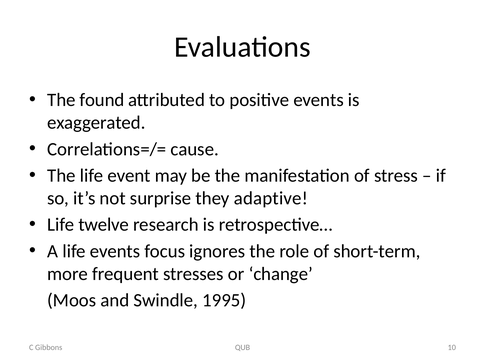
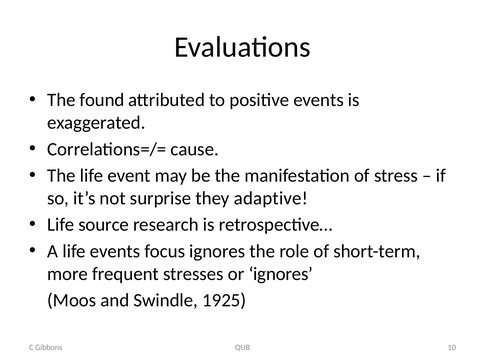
twelve: twelve -> source (104, 225)
or change: change -> ignores (281, 274)
1995: 1995 -> 1925 (224, 300)
